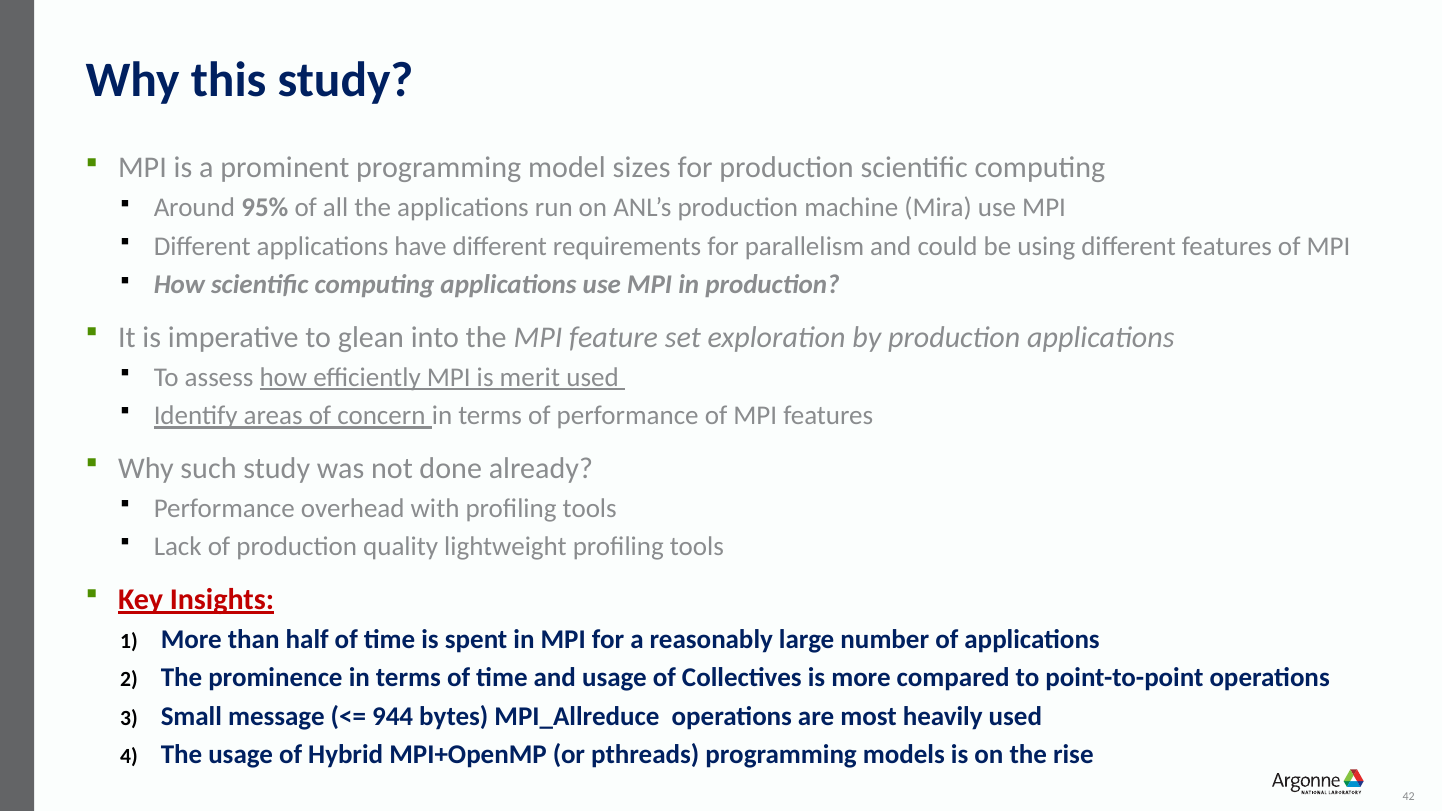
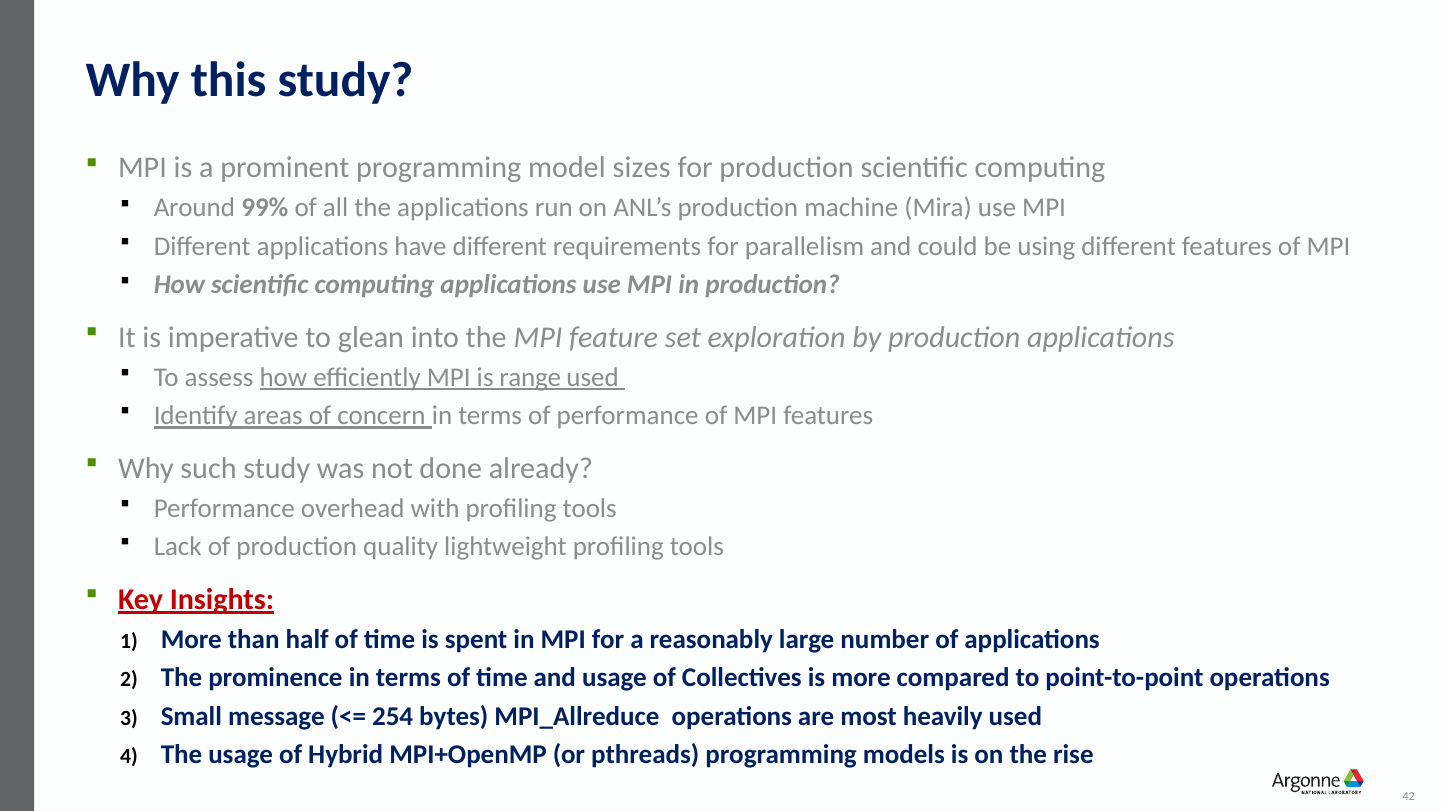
95%: 95% -> 99% (265, 208)
merit: merit -> range (530, 377)
944: 944 -> 254 (393, 716)
